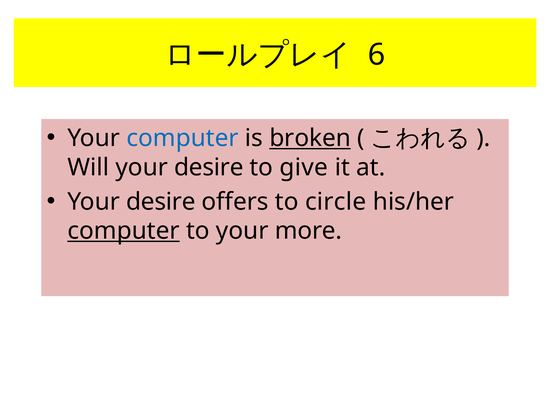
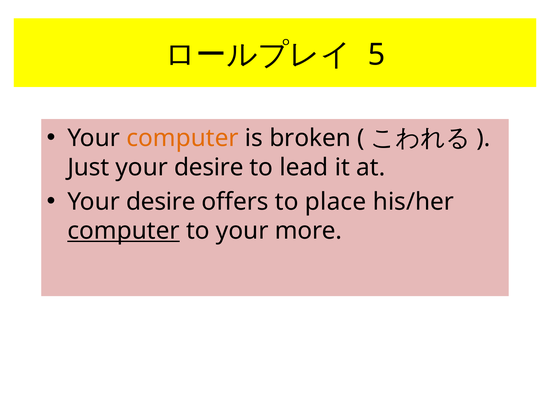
6: 6 -> 5 (377, 55)
computer colour: blue -> orange (182, 138)
broken underline: present -> none (310, 138)
Will: Will -> Just (88, 168)
give: give -> lead (304, 168)
circle: circle -> place (336, 202)
